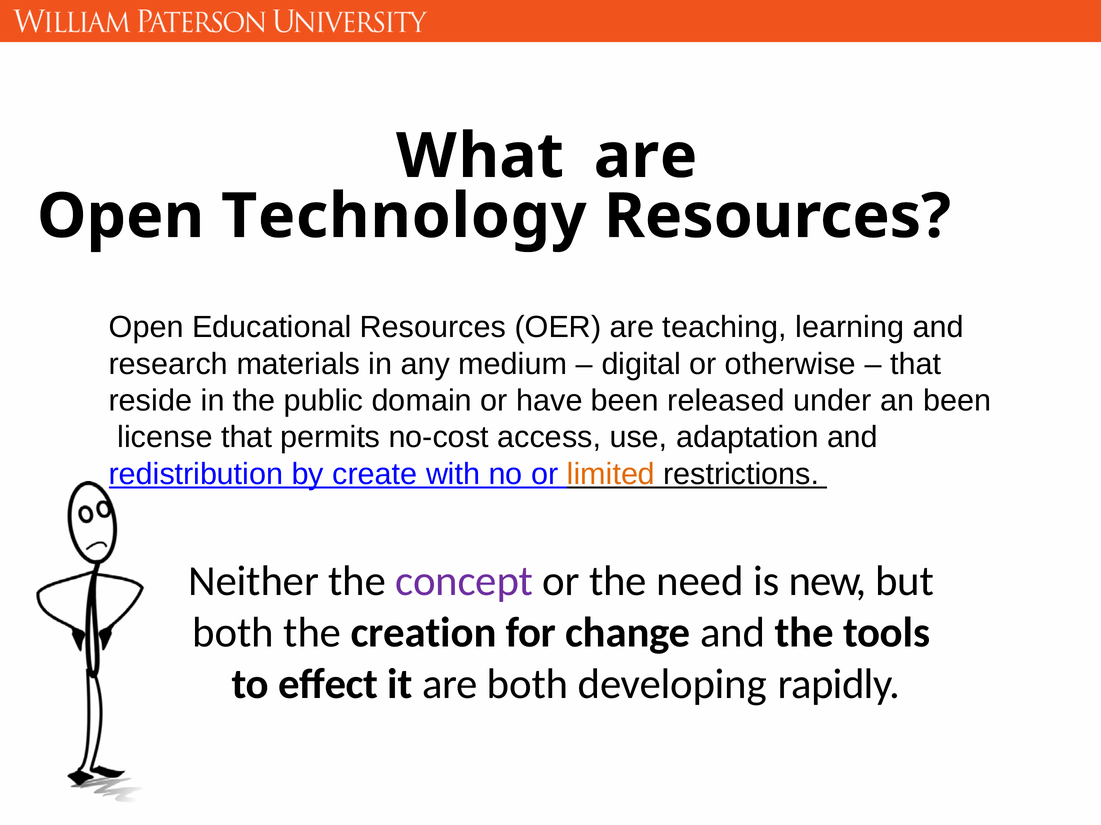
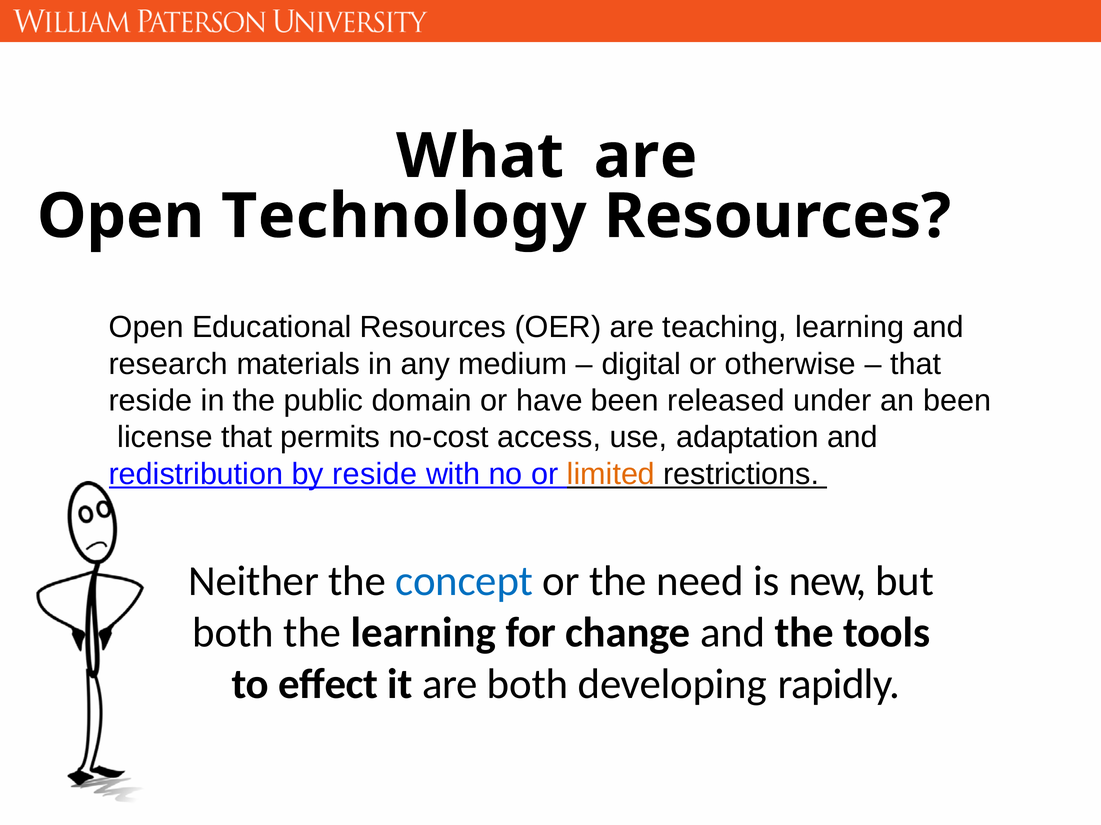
by create: create -> reside (375, 475)
concept colour: purple -> blue (464, 582)
the creation: creation -> learning (423, 633)
